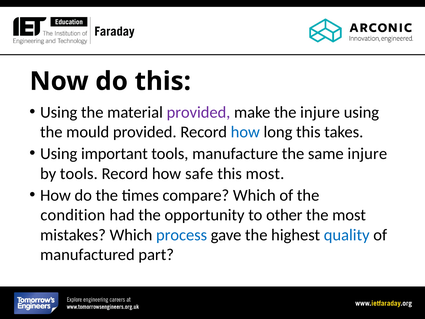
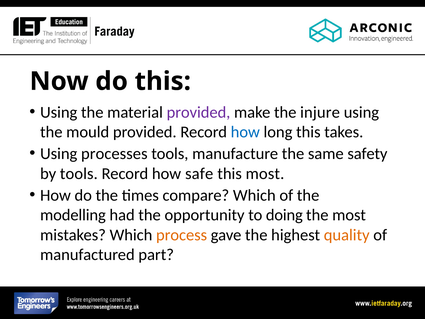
important: important -> processes (114, 154)
same injure: injure -> safety (367, 154)
condition: condition -> modelling (73, 215)
other: other -> doing (284, 215)
process colour: blue -> orange (182, 235)
quality colour: blue -> orange (347, 235)
